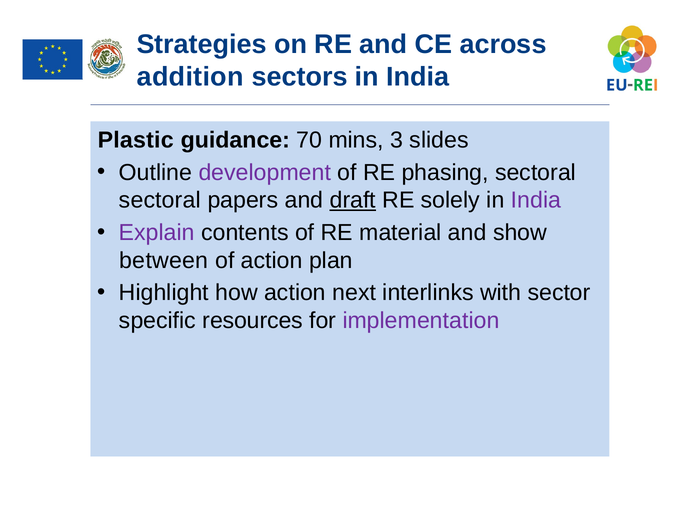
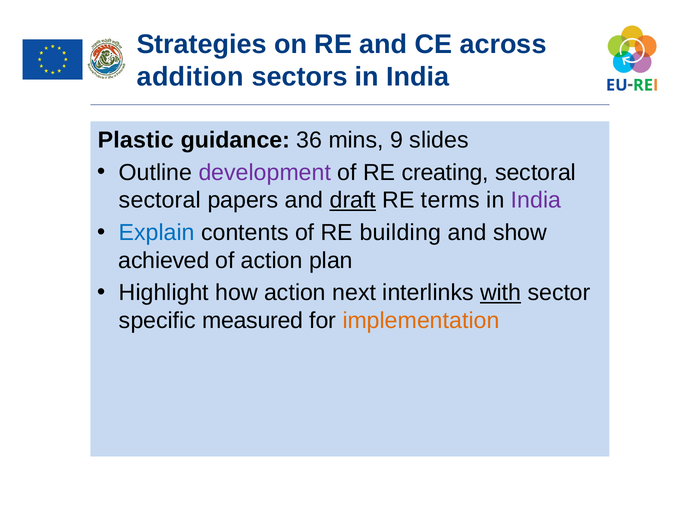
70: 70 -> 36 (309, 140)
3: 3 -> 9 (397, 140)
phasing: phasing -> creating (445, 173)
solely: solely -> terms (450, 201)
Explain colour: purple -> blue (157, 233)
material: material -> building (400, 233)
between: between -> achieved (164, 261)
with underline: none -> present (501, 293)
resources: resources -> measured (253, 321)
implementation colour: purple -> orange (421, 321)
